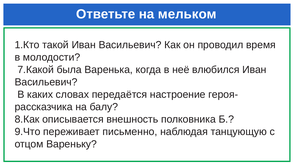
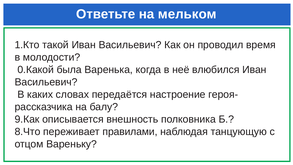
7.Какой: 7.Какой -> 0.Какой (36, 70)
8.Как: 8.Как -> 9.Как (27, 119)
9.Что: 9.Что -> 8.Что (28, 132)
письменно: письменно -> правилами (130, 132)
